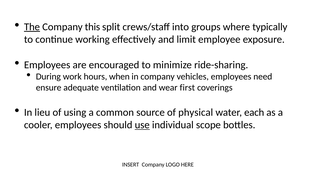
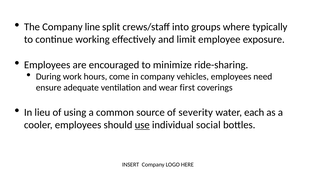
The underline: present -> none (32, 27)
this: this -> line (92, 27)
when: when -> come (119, 76)
physical: physical -> severity (196, 112)
scope: scope -> social (208, 125)
